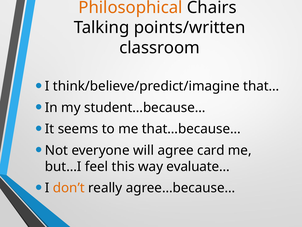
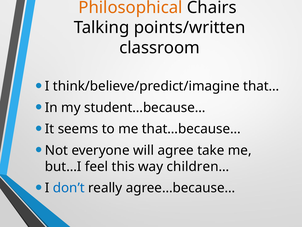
card: card -> take (211, 150)
evaluate…: evaluate… -> children… (198, 166)
don’t colour: orange -> blue (69, 188)
